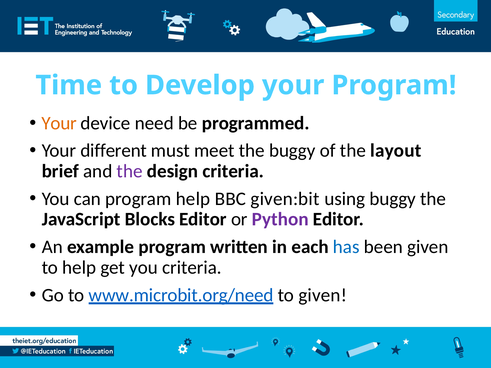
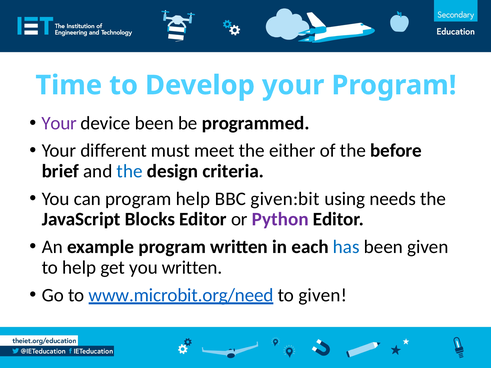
Your colour: orange -> purple (59, 123)
device need: need -> been (154, 123)
the buggy: buggy -> either (292, 151)
layout: layout -> before (396, 151)
the colour: purple -> blue (130, 171)
using buggy: buggy -> needs (393, 199)
you criteria: criteria -> written (192, 268)
